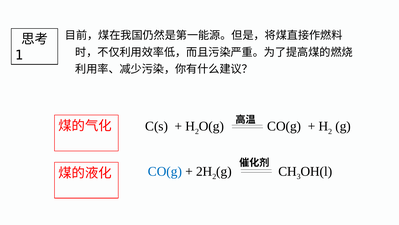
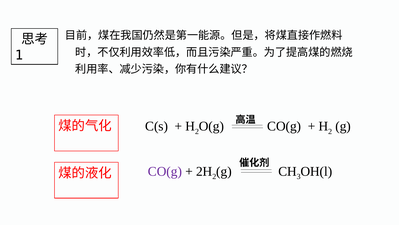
CO(g colour: blue -> purple (165, 171)
